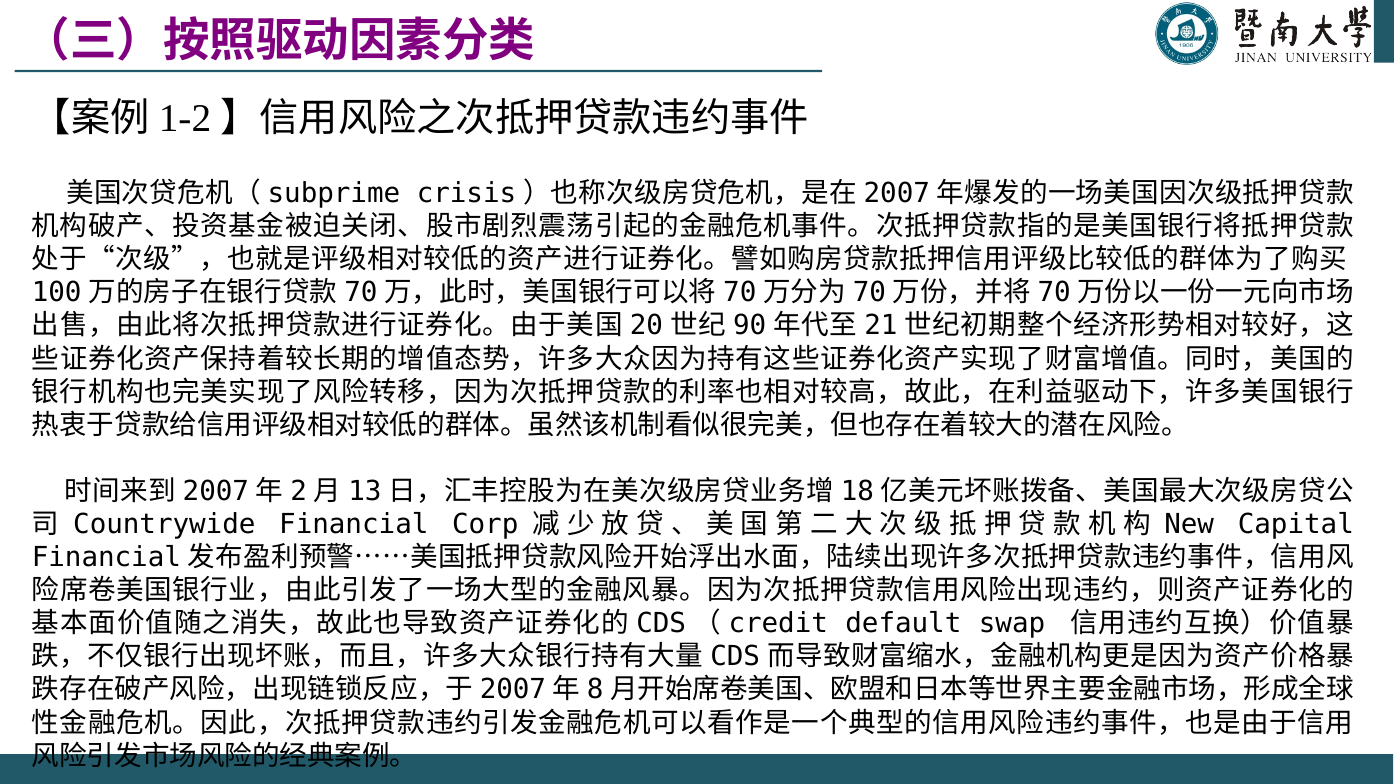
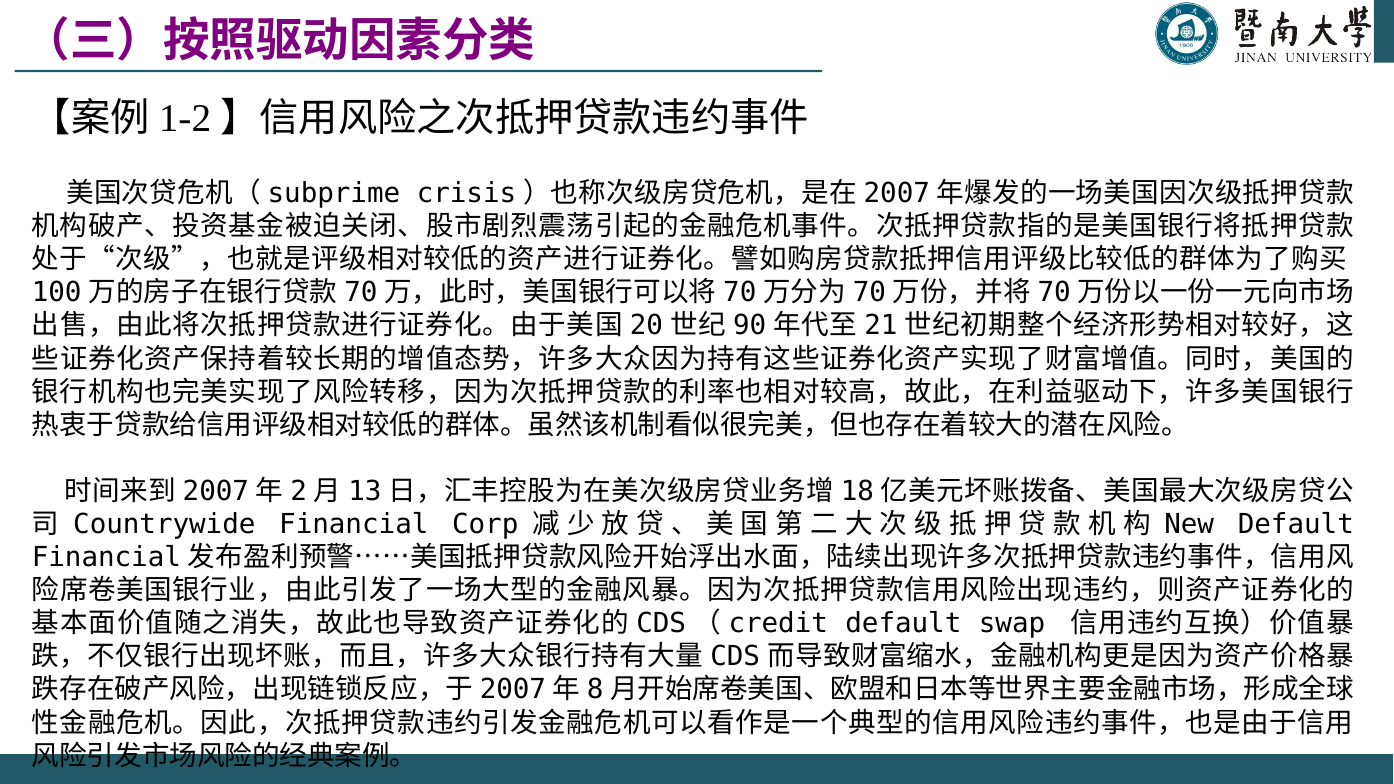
Capital: Capital -> Default (1296, 525)
